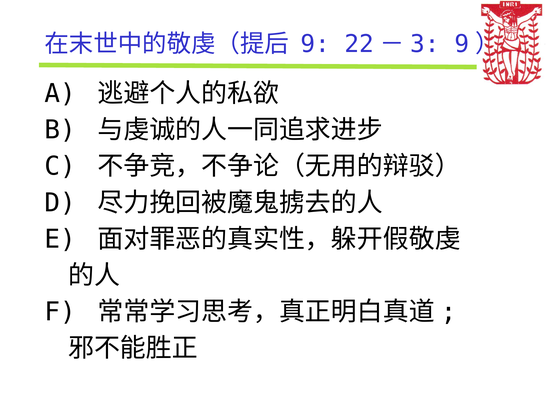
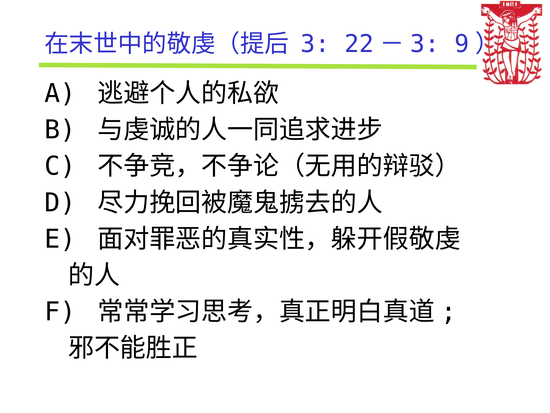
9: 9 -> 3 (315, 44)
